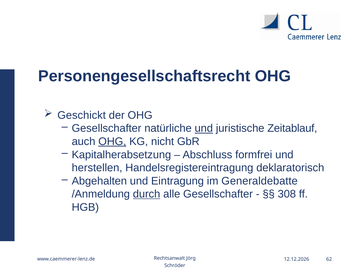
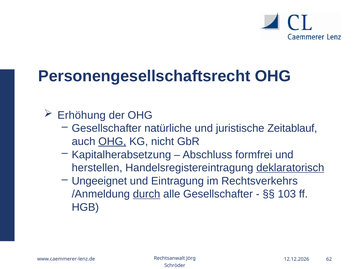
Geschickt: Geschickt -> Erhöhung (82, 115)
und underline: present -> none (204, 128)
deklaratorisch underline: none -> present (290, 167)
Abgehalten: Abgehalten -> Ungeeignet (99, 181)
Generaldebatte: Generaldebatte -> Rechtsverkehrs (260, 181)
308: 308 -> 103 (287, 194)
